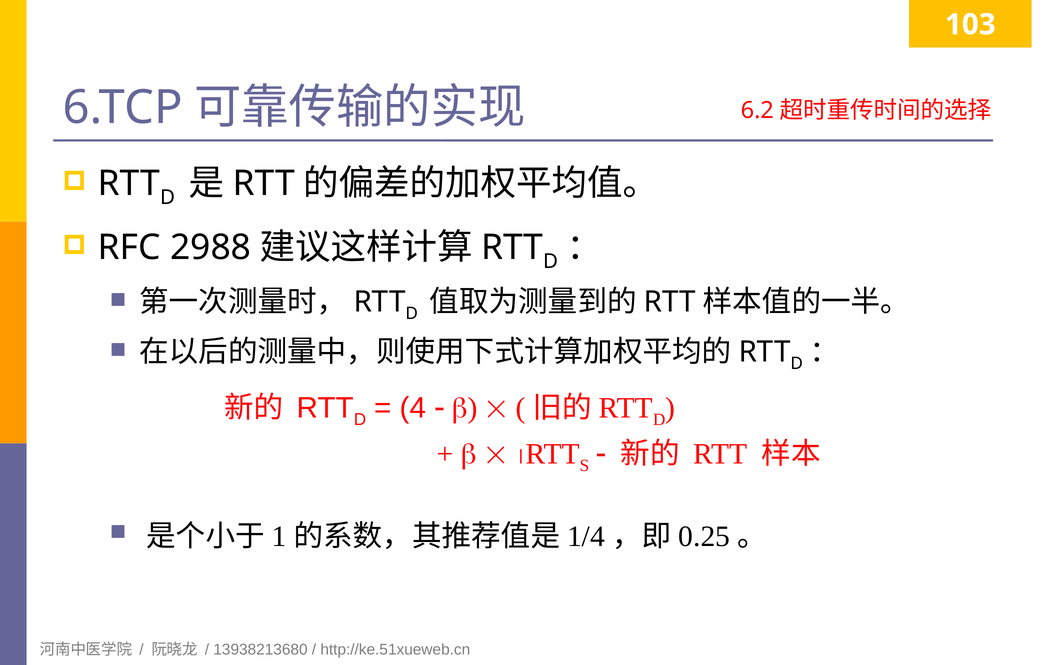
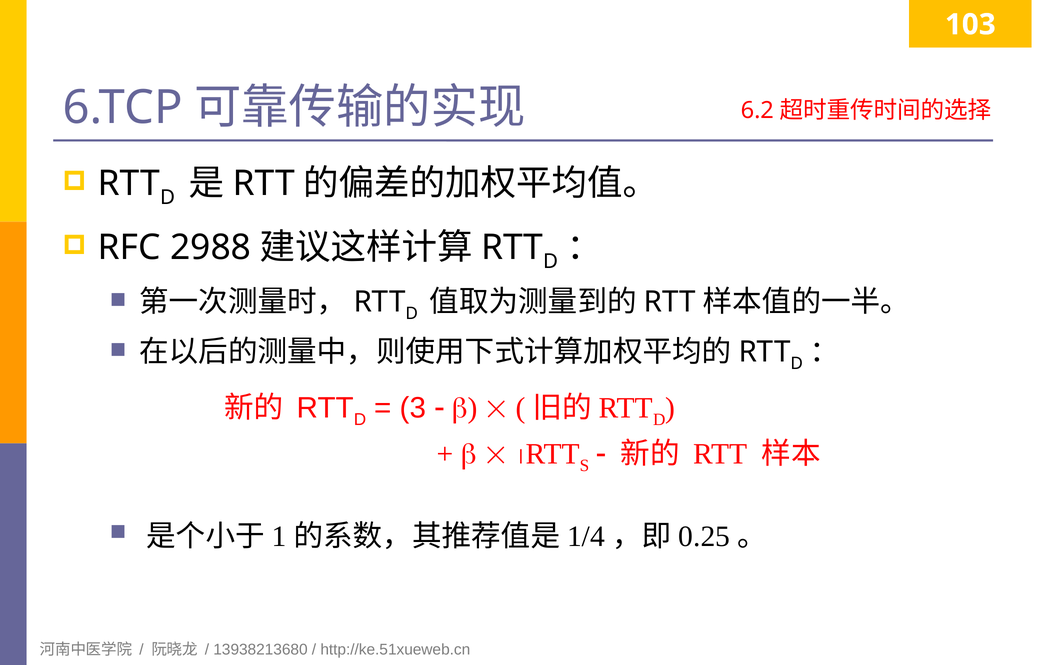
4: 4 -> 3 (413, 408)
